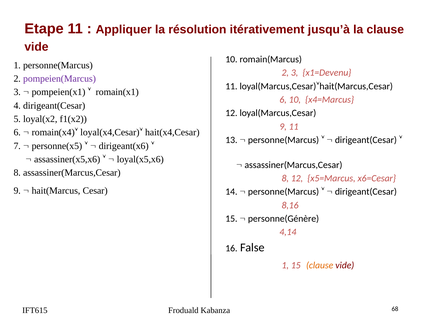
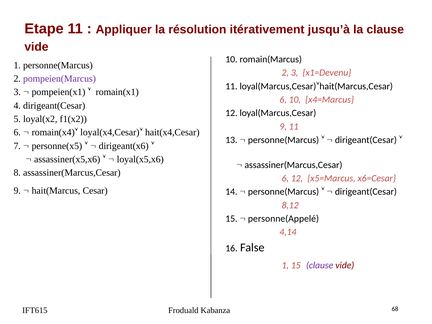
8: 8 -> 6 (285, 178)
8,16: 8,16 -> 8,12 (290, 205)
personne(Génère: personne(Génère -> personne(Appelé (283, 219)
clause colour: orange -> purple (320, 265)
